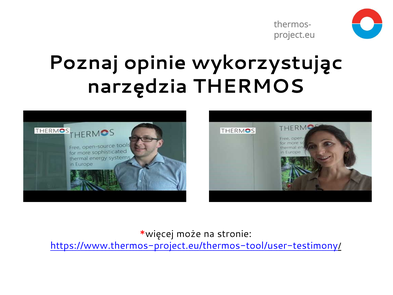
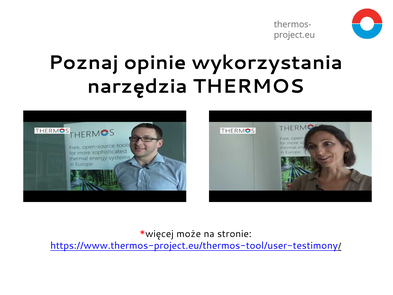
wykorzystując: wykorzystując -> wykorzystania (267, 63)
